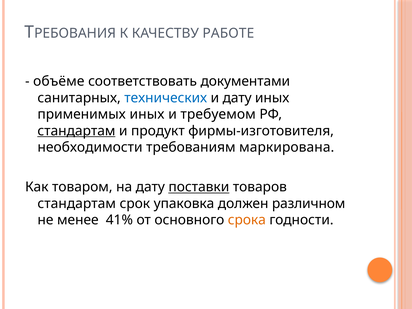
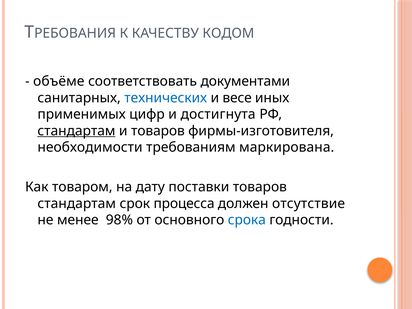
РАБОТЕ: РАБОТЕ -> КОДОМ (228, 33)
и дату: дату -> весе (237, 98)
применимых иных: иных -> цифр (147, 114)
требуемом: требуемом -> достигнута (218, 114)
и продукт: продукт -> товаров (158, 131)
поставки underline: present -> none (199, 187)
упаковка: упаковка -> процесса (184, 204)
различном: различном -> отсутствие (309, 204)
41%: 41% -> 98% (119, 220)
срока colour: orange -> blue (247, 220)
